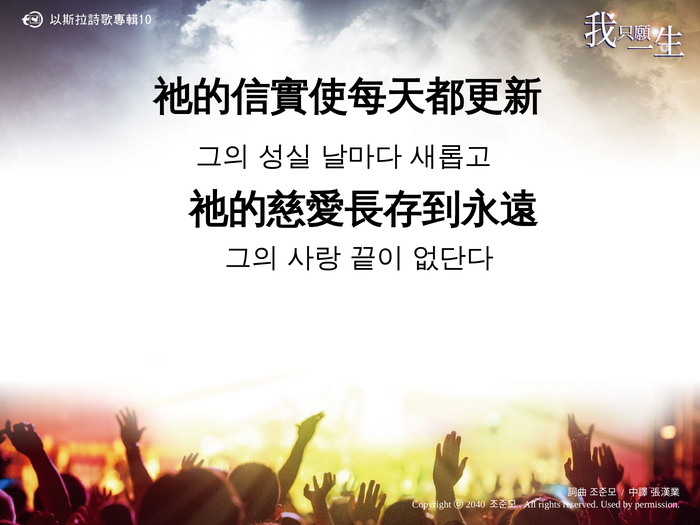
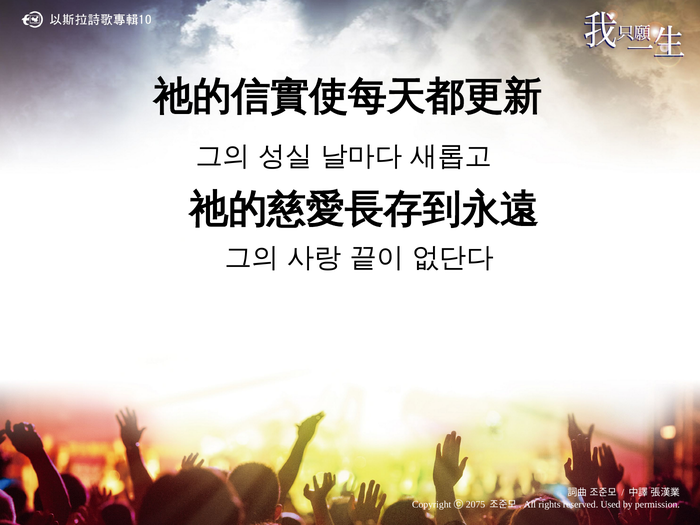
2040: 2040 -> 2075 (476, 504)
